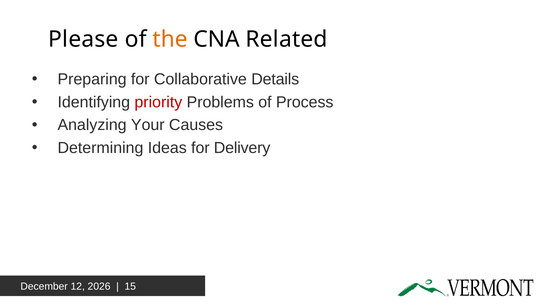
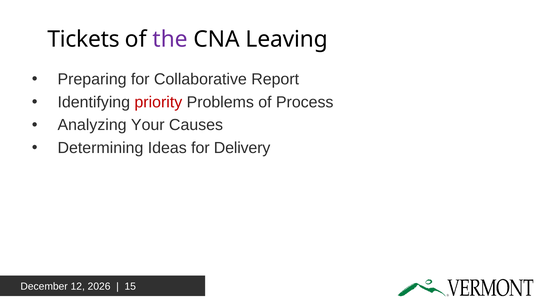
Please: Please -> Tickets (84, 39)
the colour: orange -> purple (170, 39)
Related: Related -> Leaving (287, 39)
Details: Details -> Report (275, 79)
